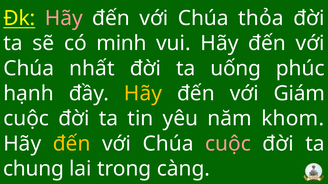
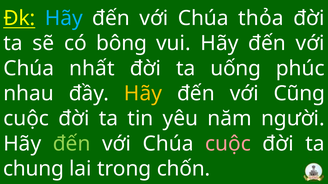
Hãy colour: pink -> light blue (64, 18)
minh: minh -> bông (122, 43)
hạnh: hạnh -> nhau (29, 94)
Giám: Giám -> Cũng (299, 94)
khom: khom -> người (293, 119)
đến colour: yellow -> light green (72, 144)
càng: càng -> chốn (183, 169)
